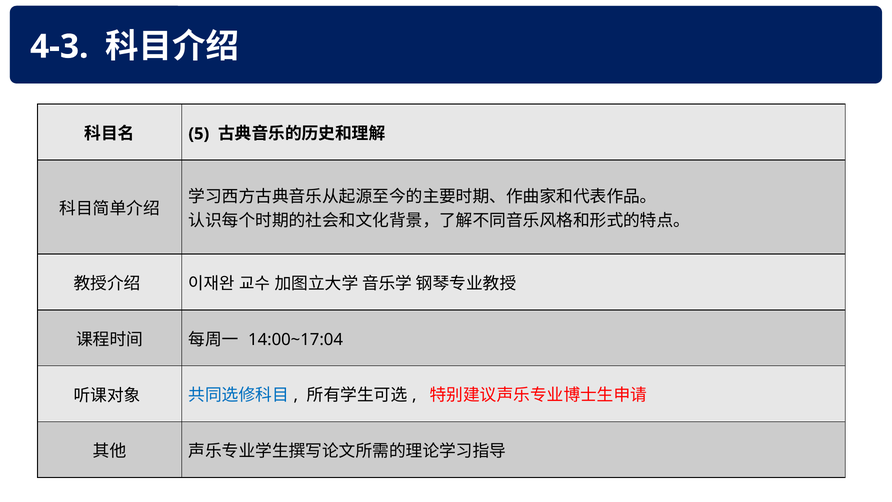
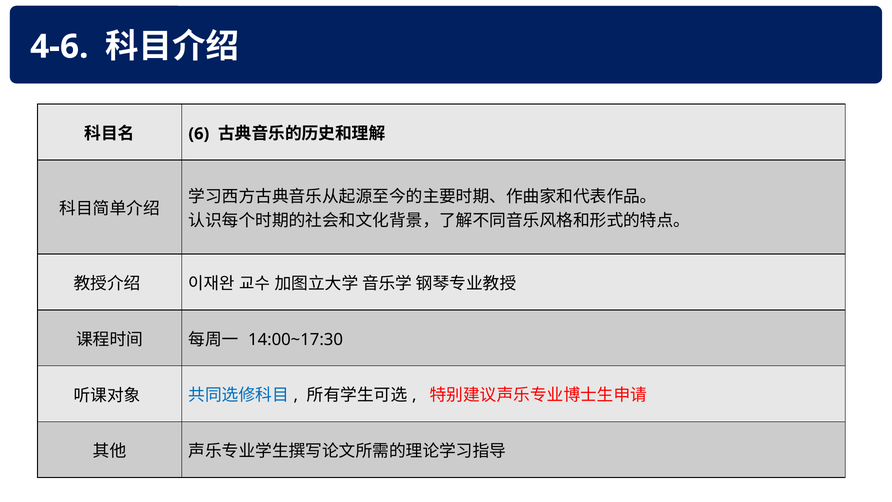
4-3: 4-3 -> 4-6 (59, 47)
5: 5 -> 6 (199, 134)
14:00~17:04: 14:00~17:04 -> 14:00~17:30 (296, 339)
